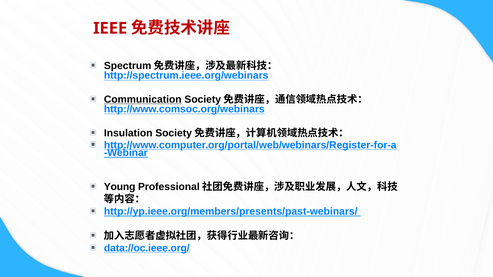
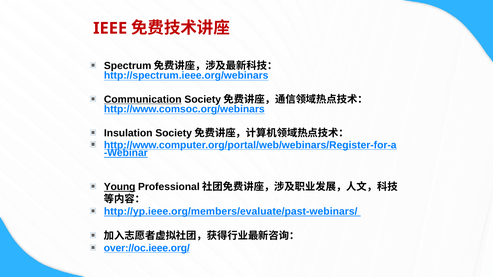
Young underline: none -> present (120, 187)
http://yp.ieee.org/members/presents/past-webinars/: http://yp.ieee.org/members/presents/past-webinars/ -> http://yp.ieee.org/members/evaluate/past-webinars/ (231, 212)
data://oc.ieee.org/: data://oc.ieee.org/ -> over://oc.ieee.org/ (147, 248)
